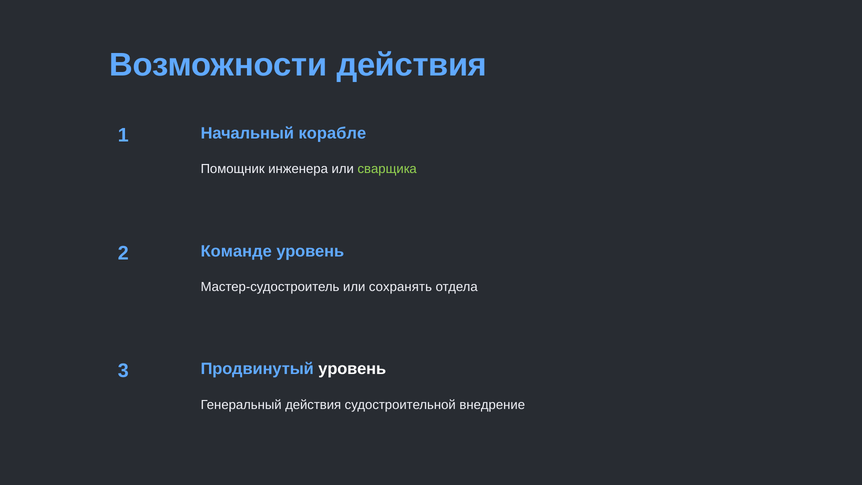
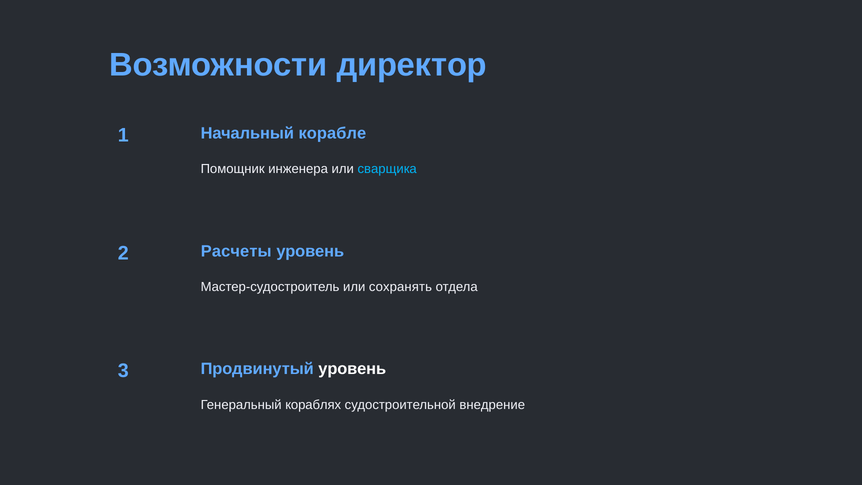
Возможности действия: действия -> директор (412, 65)
сварщика colour: light green -> light blue (387, 169)
Команде: Команде -> Расчеты (236, 251)
Генеральный действия: действия -> кораблях (313, 405)
